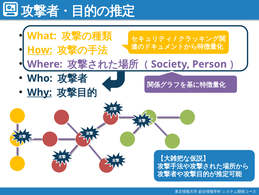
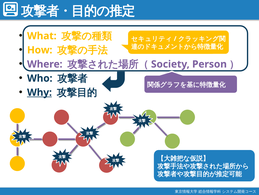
How underline: present -> none (40, 50)
